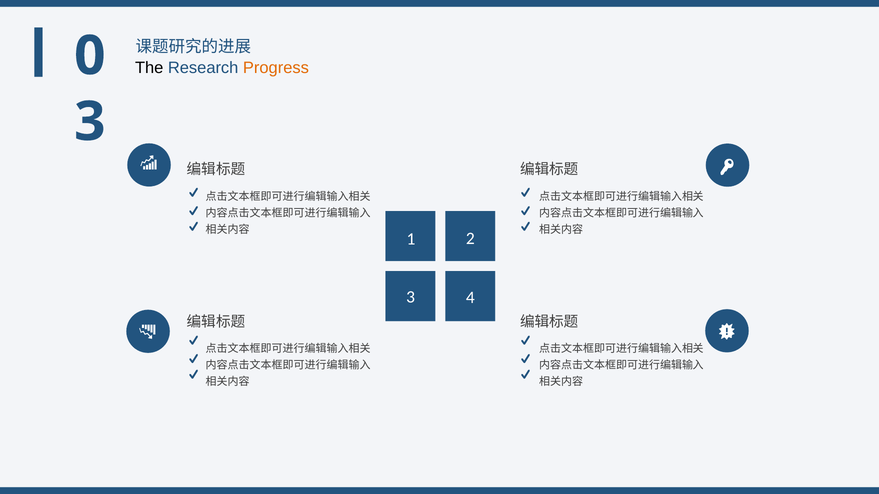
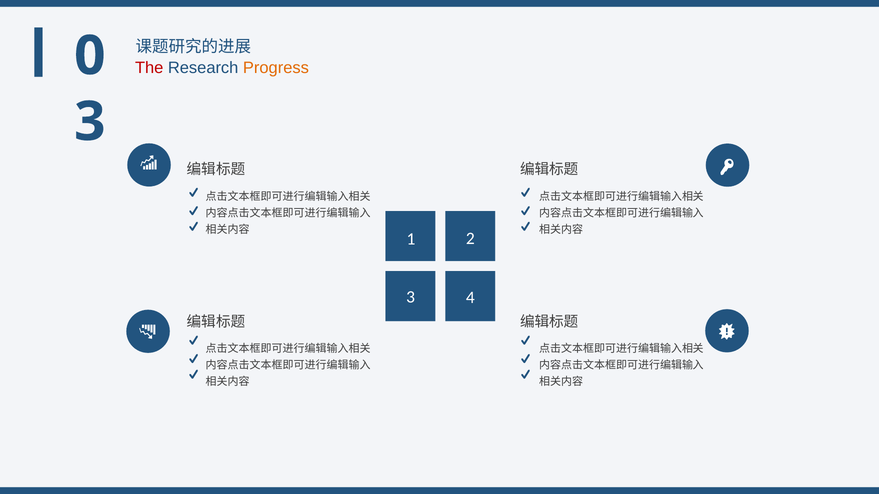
The colour: black -> red (149, 68)
